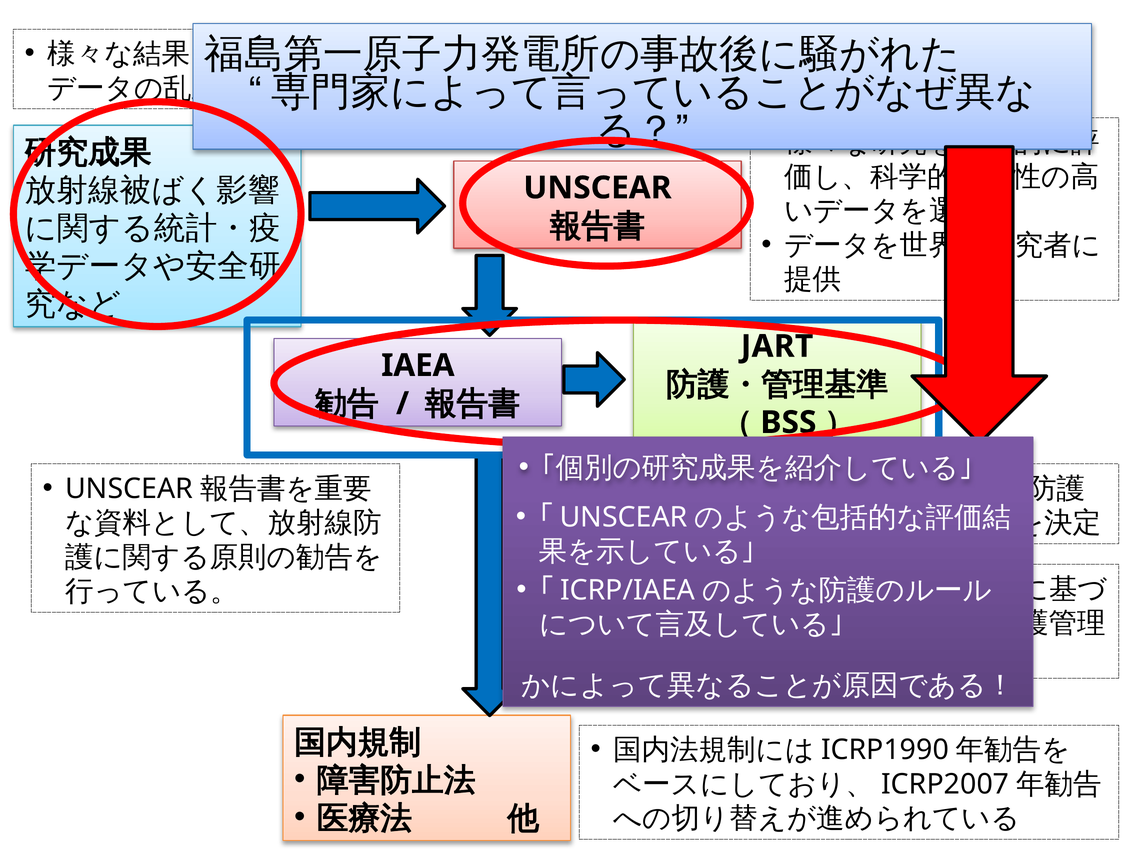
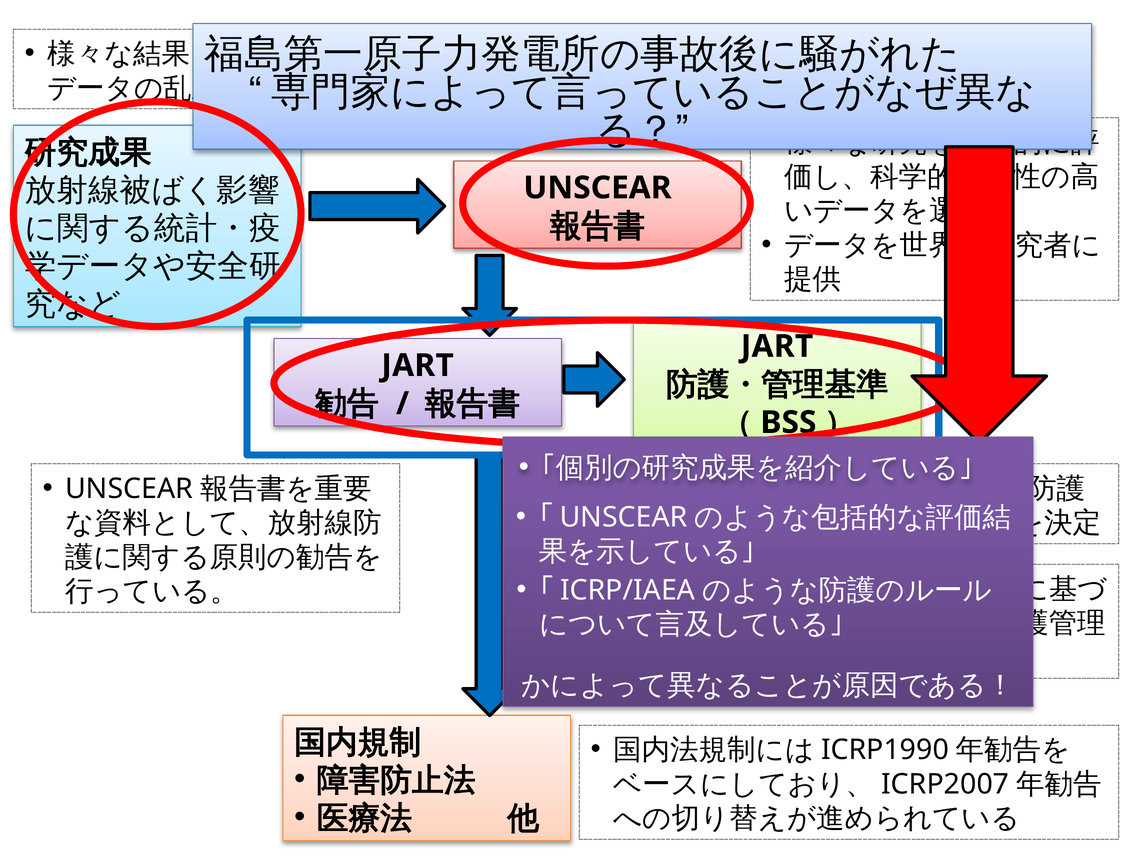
IAEA: IAEA -> JART (418, 365)
